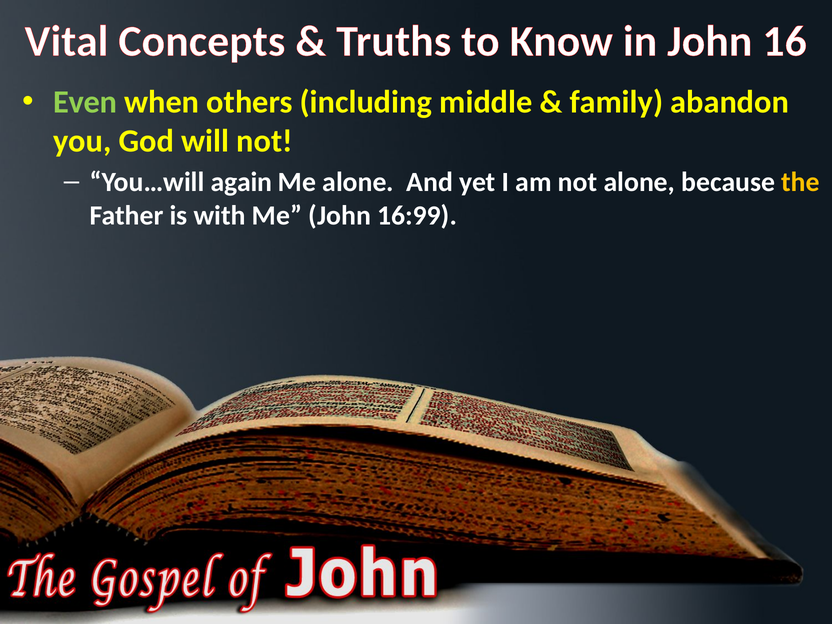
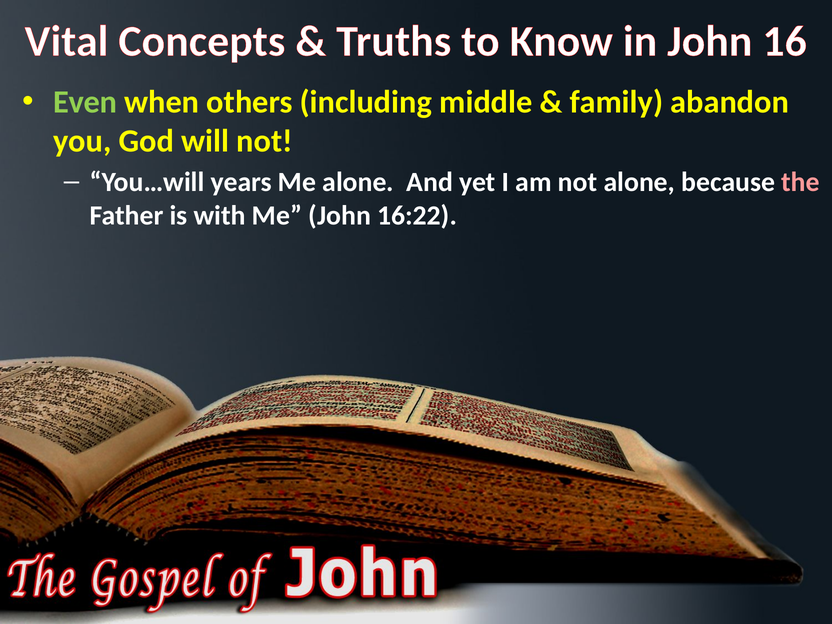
again: again -> years (241, 182)
the colour: yellow -> pink (801, 182)
16:99: 16:99 -> 16:22 (417, 216)
